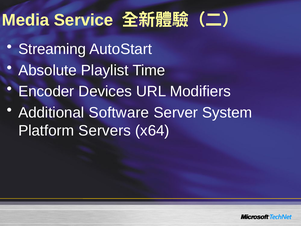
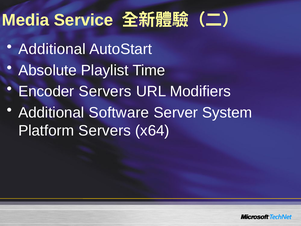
Streaming: Streaming -> Additional (52, 49)
Encoder Devices: Devices -> Servers (105, 91)
